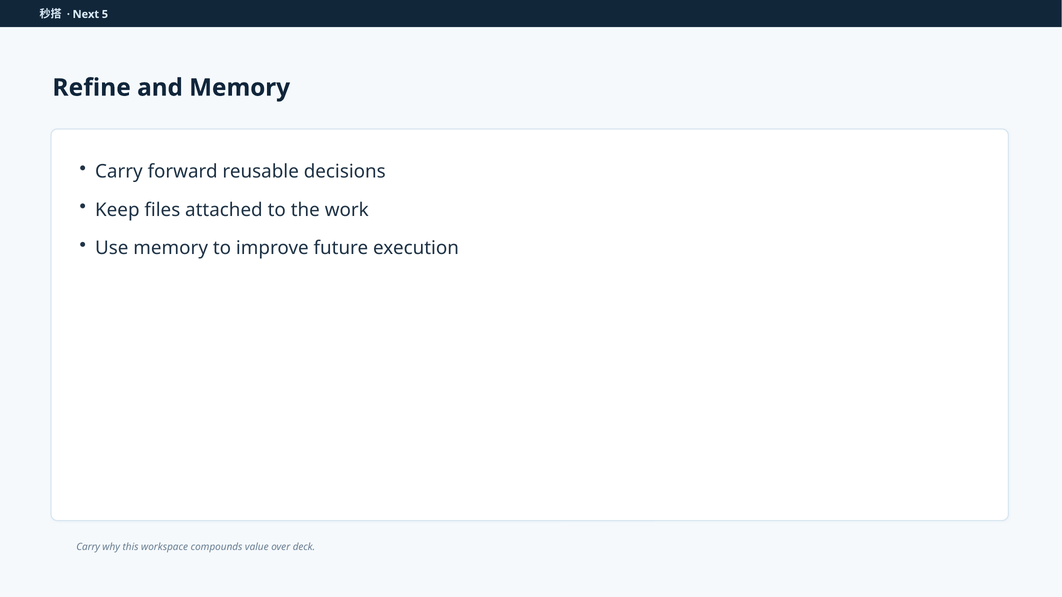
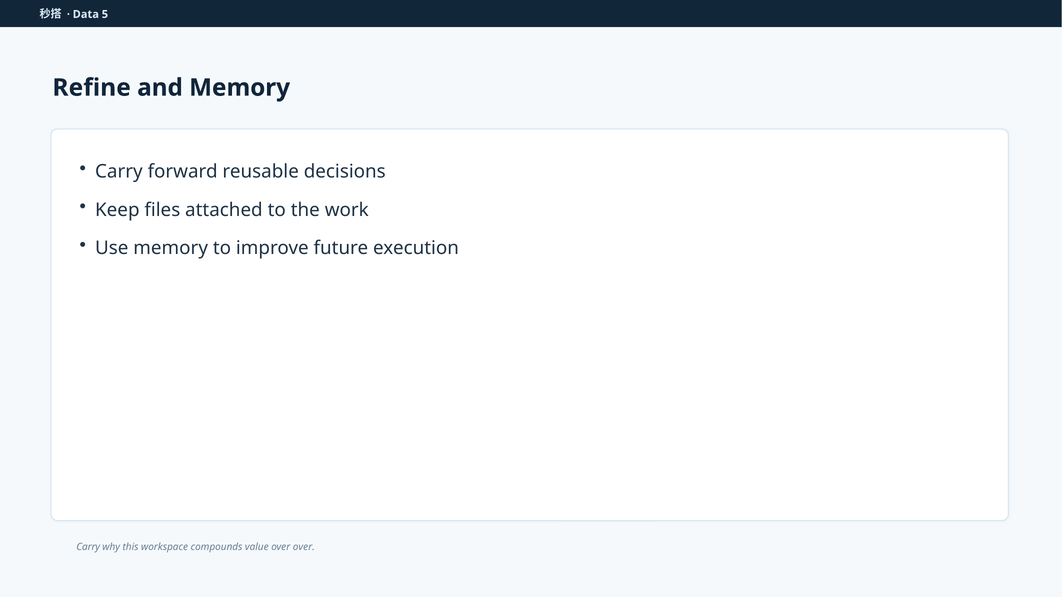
Next: Next -> Data (86, 14)
over deck: deck -> over (304, 547)
